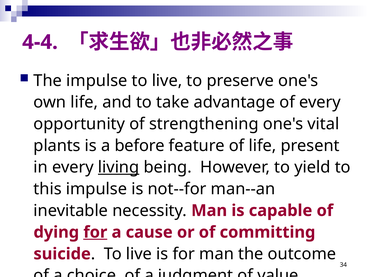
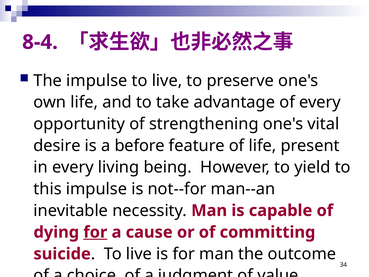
4-4: 4-4 -> 8-4 (40, 42)
plants: plants -> desire (57, 145)
living underline: present -> none (119, 167)
